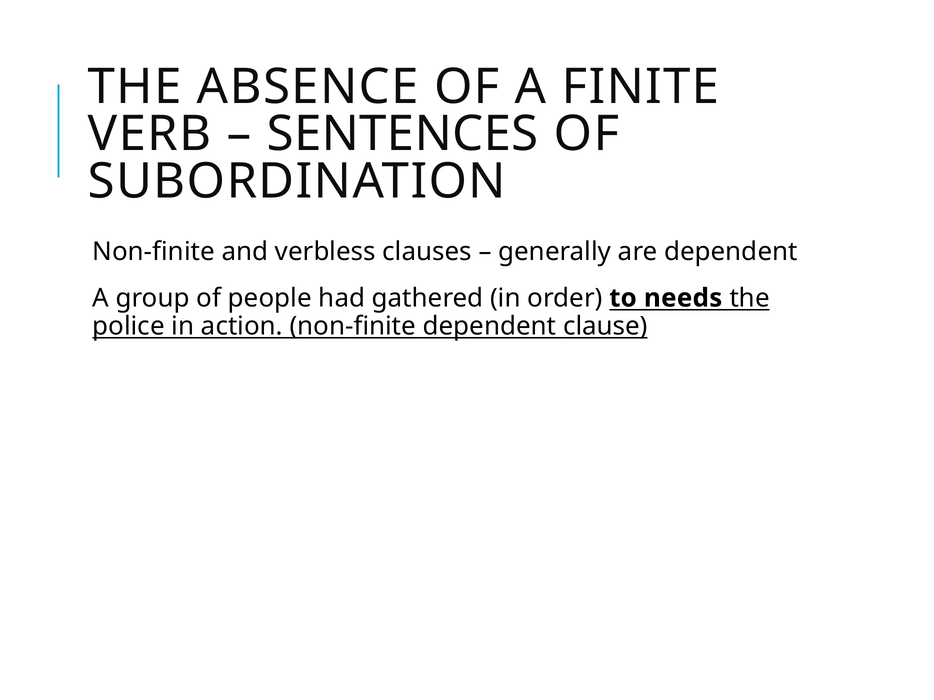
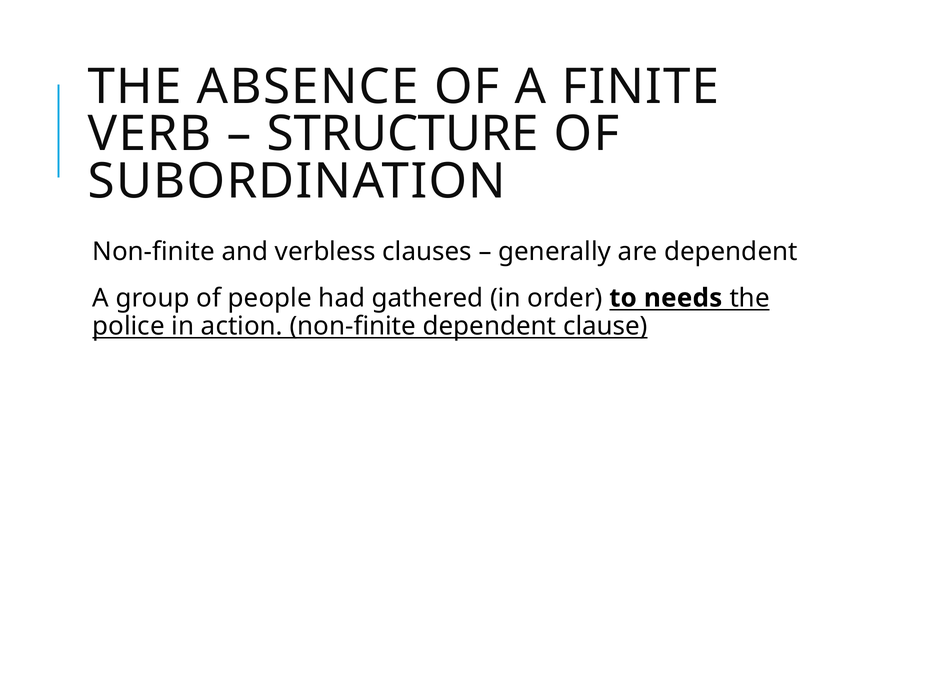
SENTENCES: SENTENCES -> STRUCTURE (403, 134)
